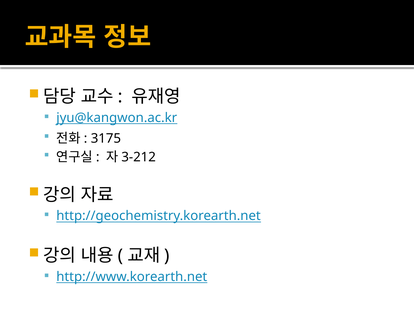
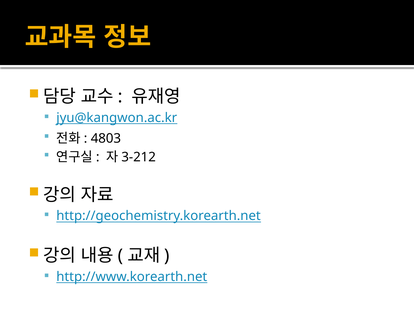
3175: 3175 -> 4803 (106, 138)
